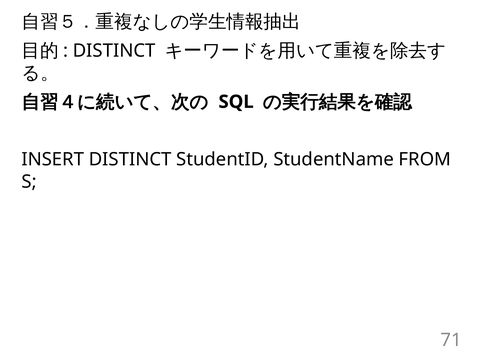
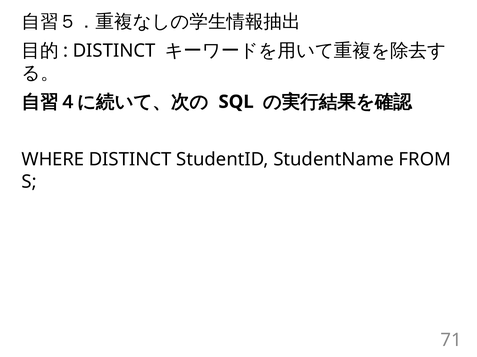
INSERT: INSERT -> WHERE (53, 160)
